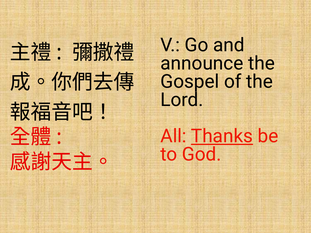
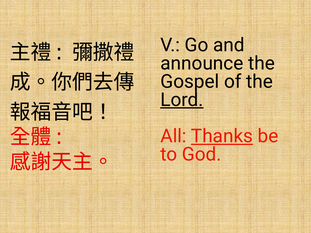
Lord underline: none -> present (182, 100)
